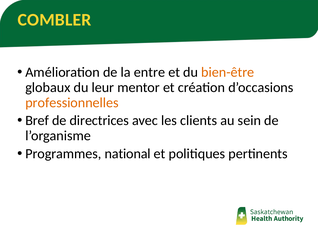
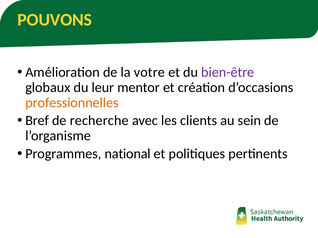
COMBLER: COMBLER -> POUVONS (55, 20)
entre: entre -> votre (149, 72)
bien-être colour: orange -> purple (228, 72)
directrices: directrices -> recherche (99, 121)
